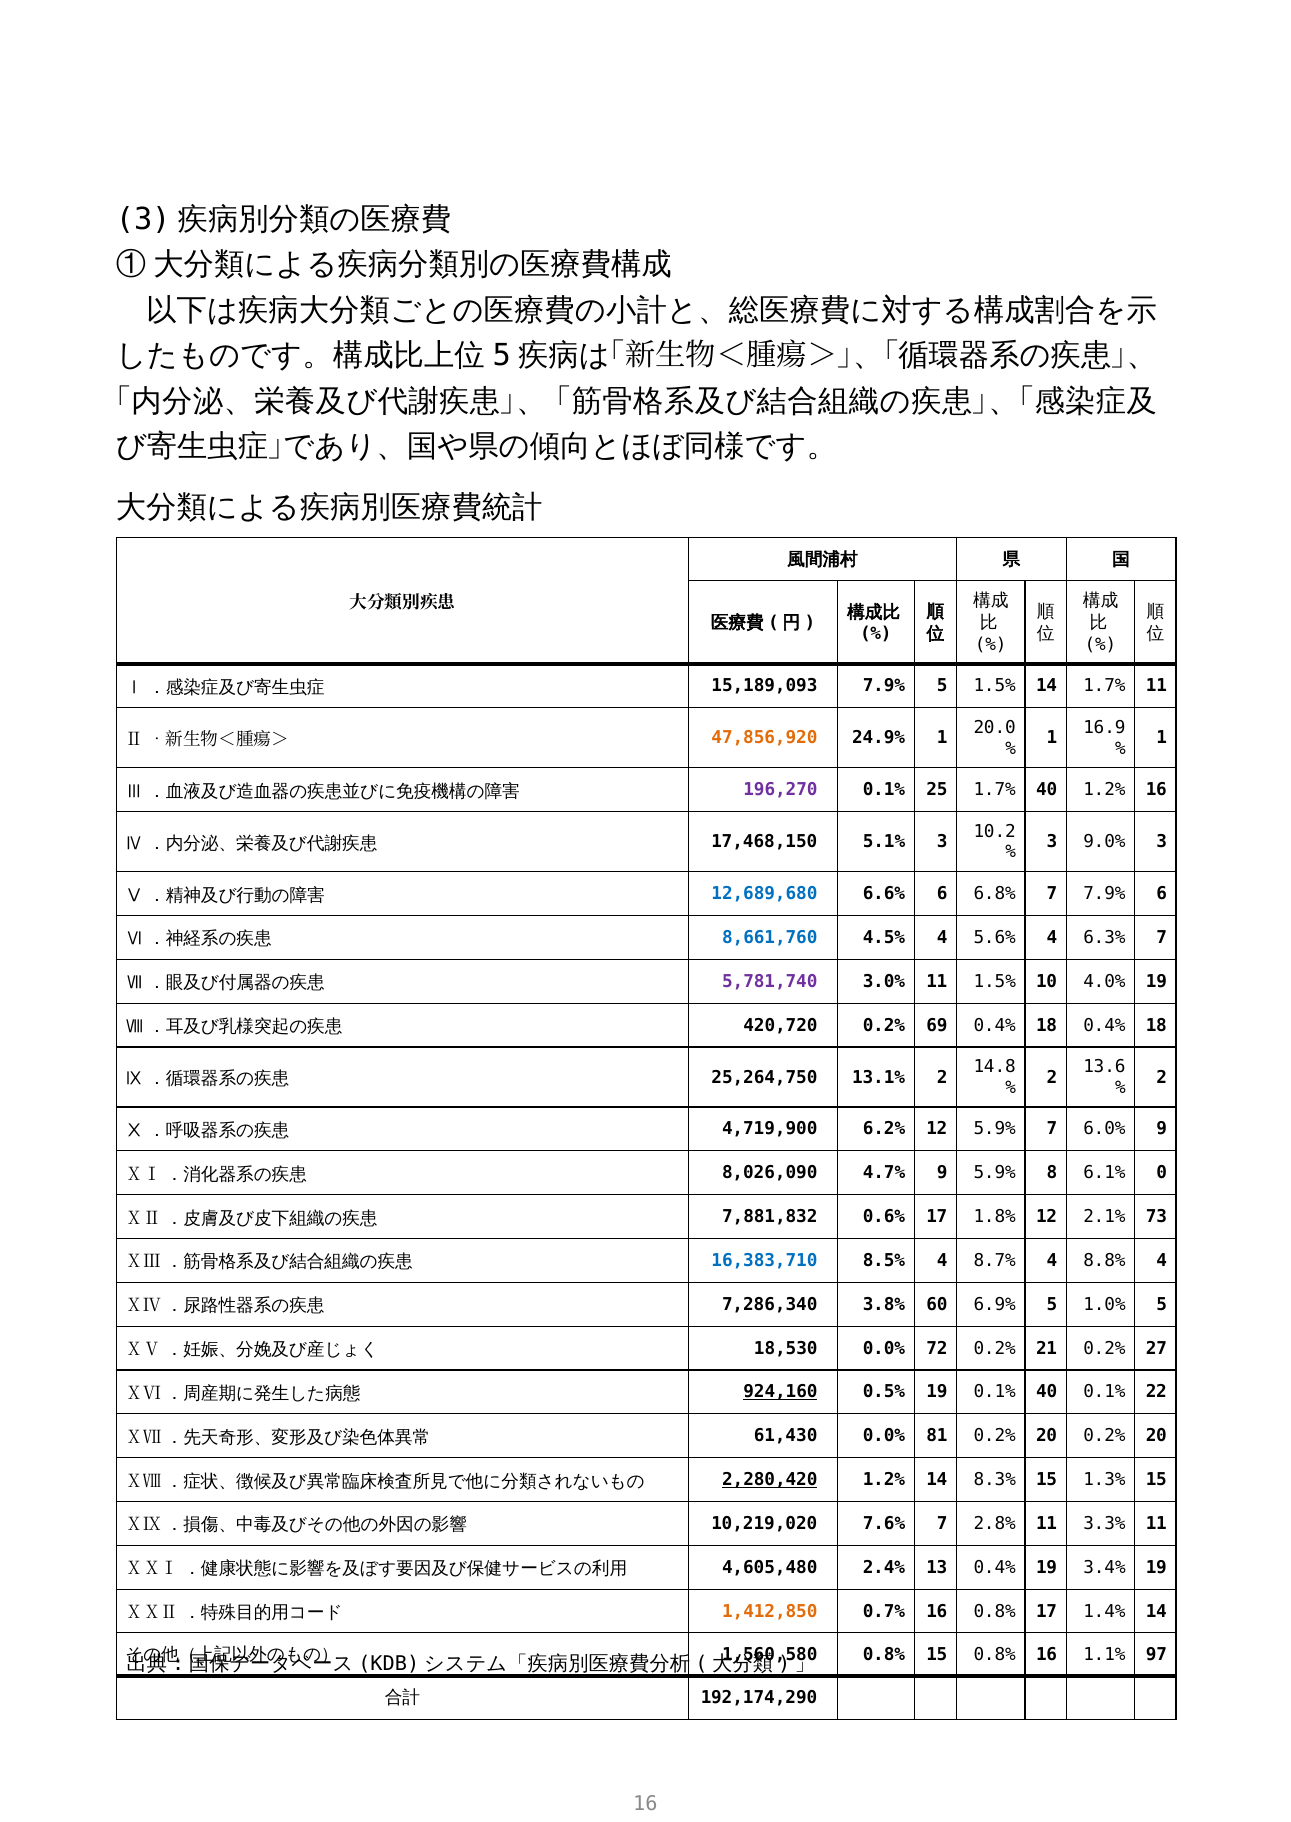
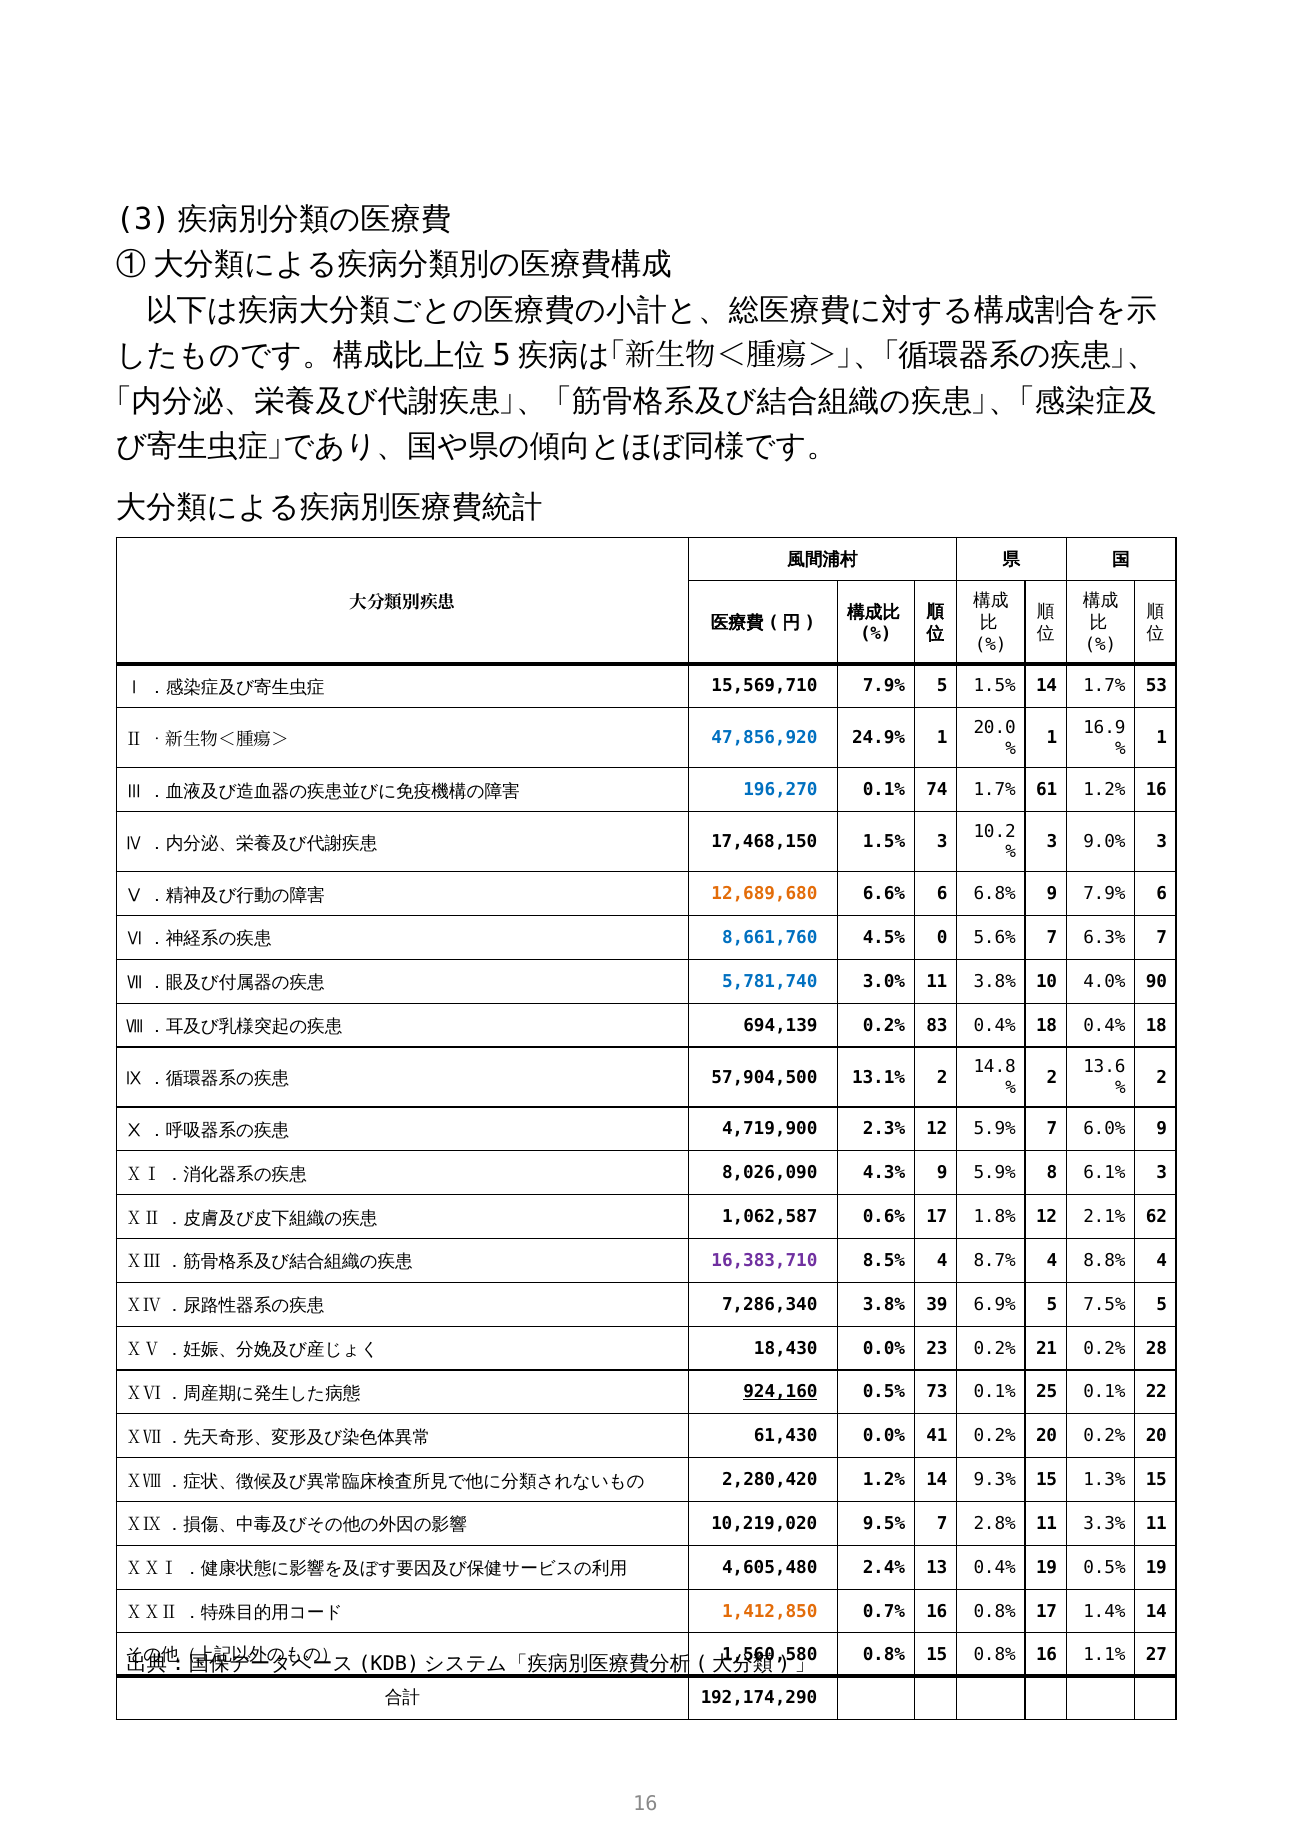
15,189,093: 15,189,093 -> 15,569,710 (764, 686)
1.7% 11: 11 -> 53 (1156, 686)
47,856,920 colour: orange -> blue (764, 738)
196,270 colour: purple -> blue (780, 790)
25: 25 -> 74 (937, 790)
1.7% 40: 40 -> 61 (1047, 790)
17,468,150 5.1%: 5.1% -> 1.5% (884, 842)
12,689,680 colour: blue -> orange (764, 894)
6.8% 7: 7 -> 9 (1052, 894)
4.5% 4: 4 -> 0 (942, 937)
5.6% 4: 4 -> 7 (1052, 937)
5,781,740 colour: purple -> blue (770, 981)
11 1.5%: 1.5% -> 3.8% (995, 981)
4.0% 19: 19 -> 90 (1156, 981)
420,720: 420,720 -> 694,139 (780, 1025)
69: 69 -> 83 (937, 1025)
25,264,750: 25,264,750 -> 57,904,500 (764, 1077)
6.2%: 6.2% -> 2.3% (884, 1129)
4.7%: 4.7% -> 4.3% (884, 1173)
6.1% 0: 0 -> 3 (1162, 1173)
7,881,832: 7,881,832 -> 1,062,587 (770, 1217)
73: 73 -> 62 (1156, 1217)
16,383,710 colour: blue -> purple (764, 1260)
60: 60 -> 39 (937, 1304)
1.0%: 1.0% -> 7.5% (1105, 1304)
18,530: 18,530 -> 18,430 (786, 1348)
72: 72 -> 23 (937, 1348)
27: 27 -> 28 (1156, 1348)
0.5% 19: 19 -> 73 (937, 1392)
0.1% 40: 40 -> 25 (1047, 1392)
81: 81 -> 41 (937, 1436)
2,280,420 underline: present -> none (770, 1480)
8.3%: 8.3% -> 9.3% (995, 1480)
7.6%: 7.6% -> 9.5% (884, 1523)
19 3.4%: 3.4% -> 0.5% (1105, 1567)
97: 97 -> 27 (1156, 1655)
